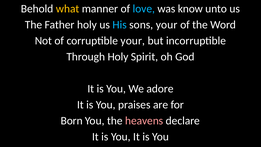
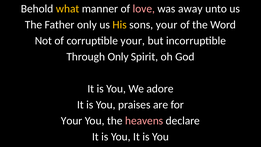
love colour: light blue -> pink (144, 9)
know: know -> away (190, 9)
Father holy: holy -> only (87, 25)
His colour: light blue -> yellow (120, 25)
Through Holy: Holy -> Only (118, 57)
Born: Born -> Your (72, 121)
